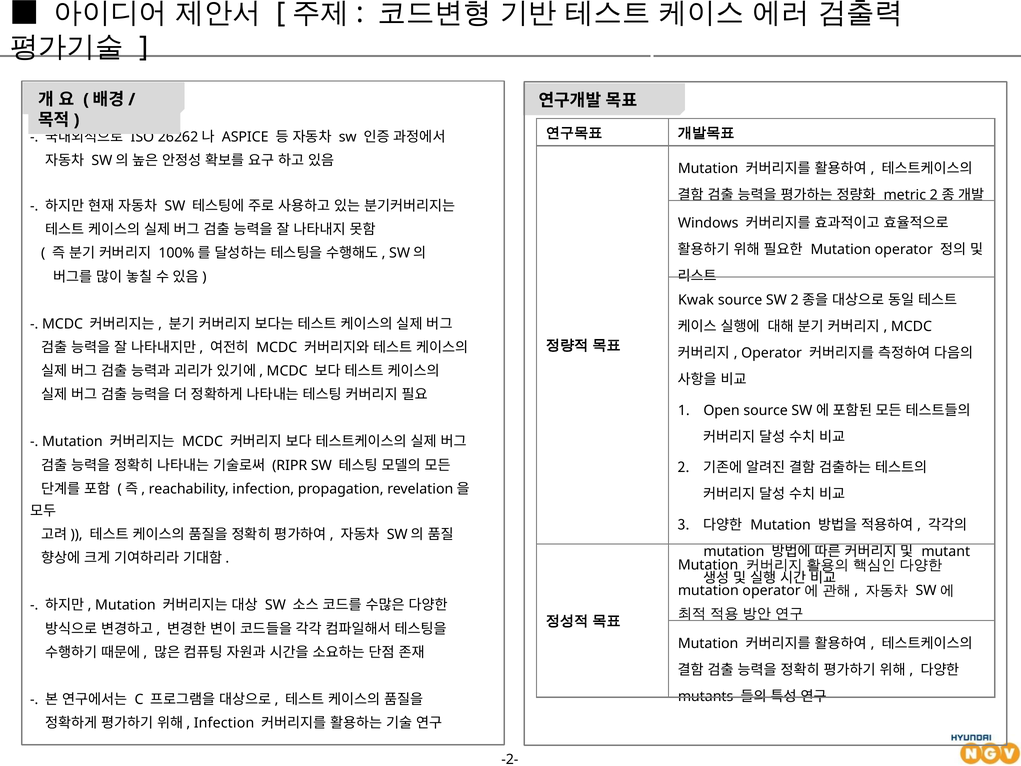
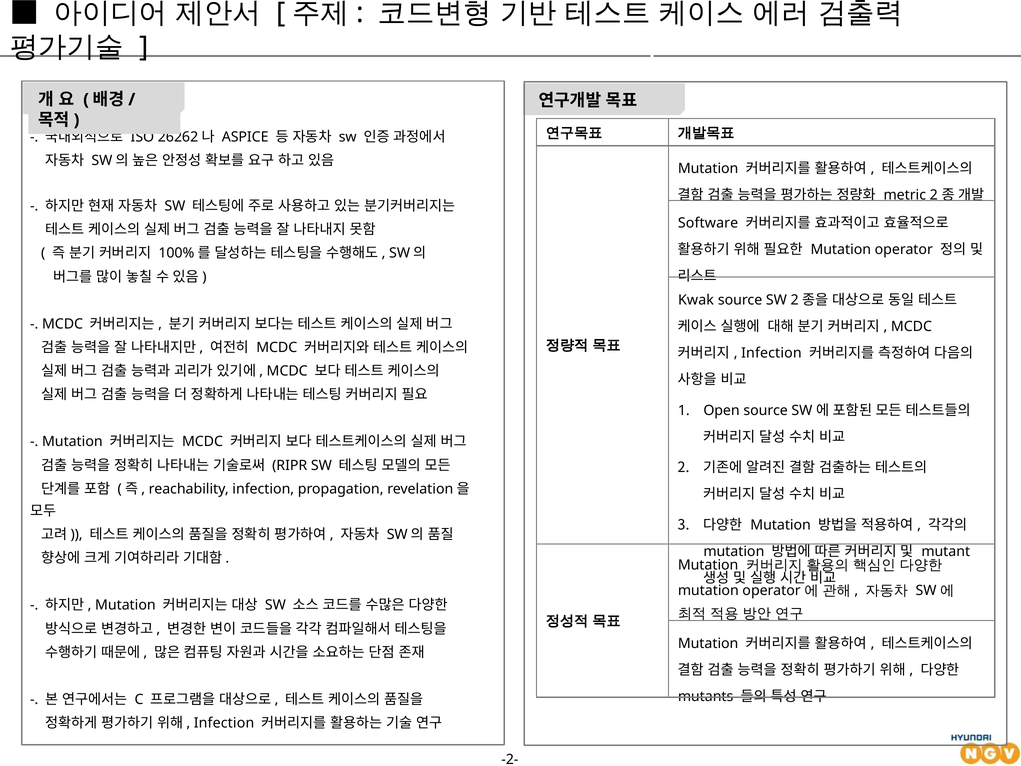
Windows: Windows -> Software (708, 223)
Operator: Operator -> Infection (771, 353)
